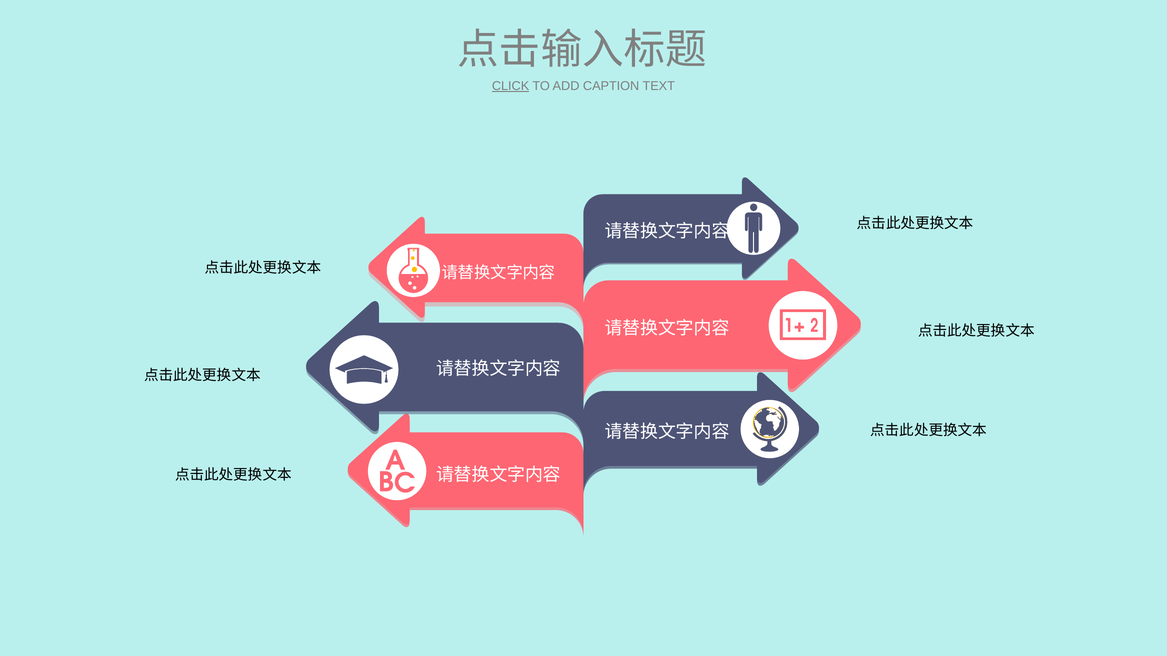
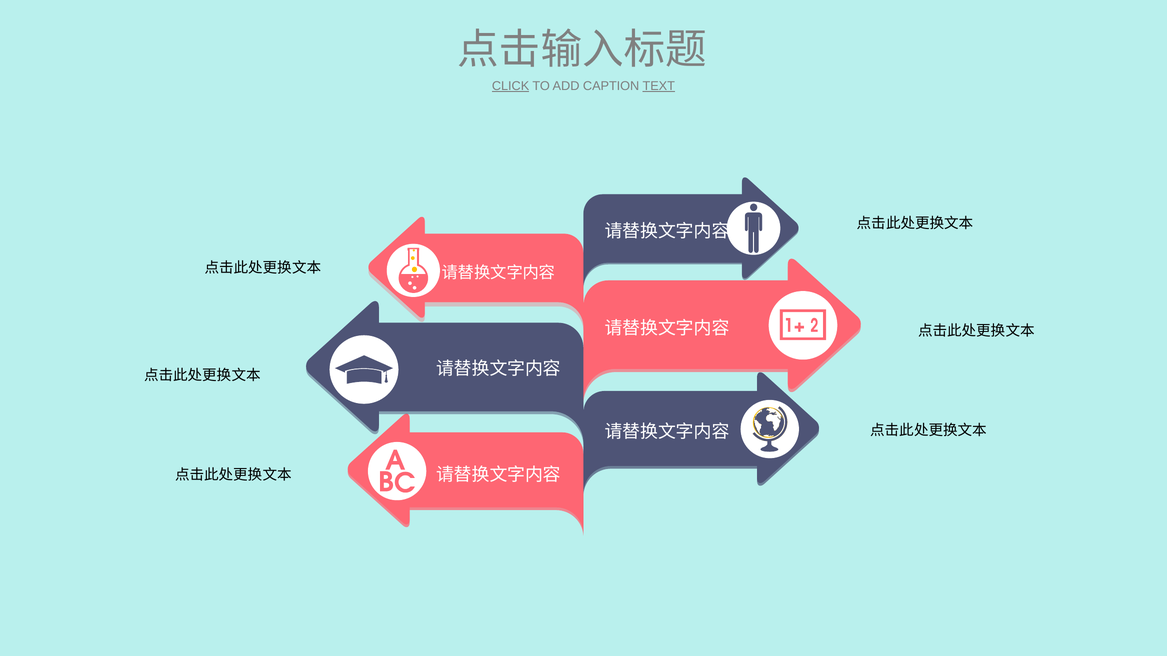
TEXT underline: none -> present (659, 86)
